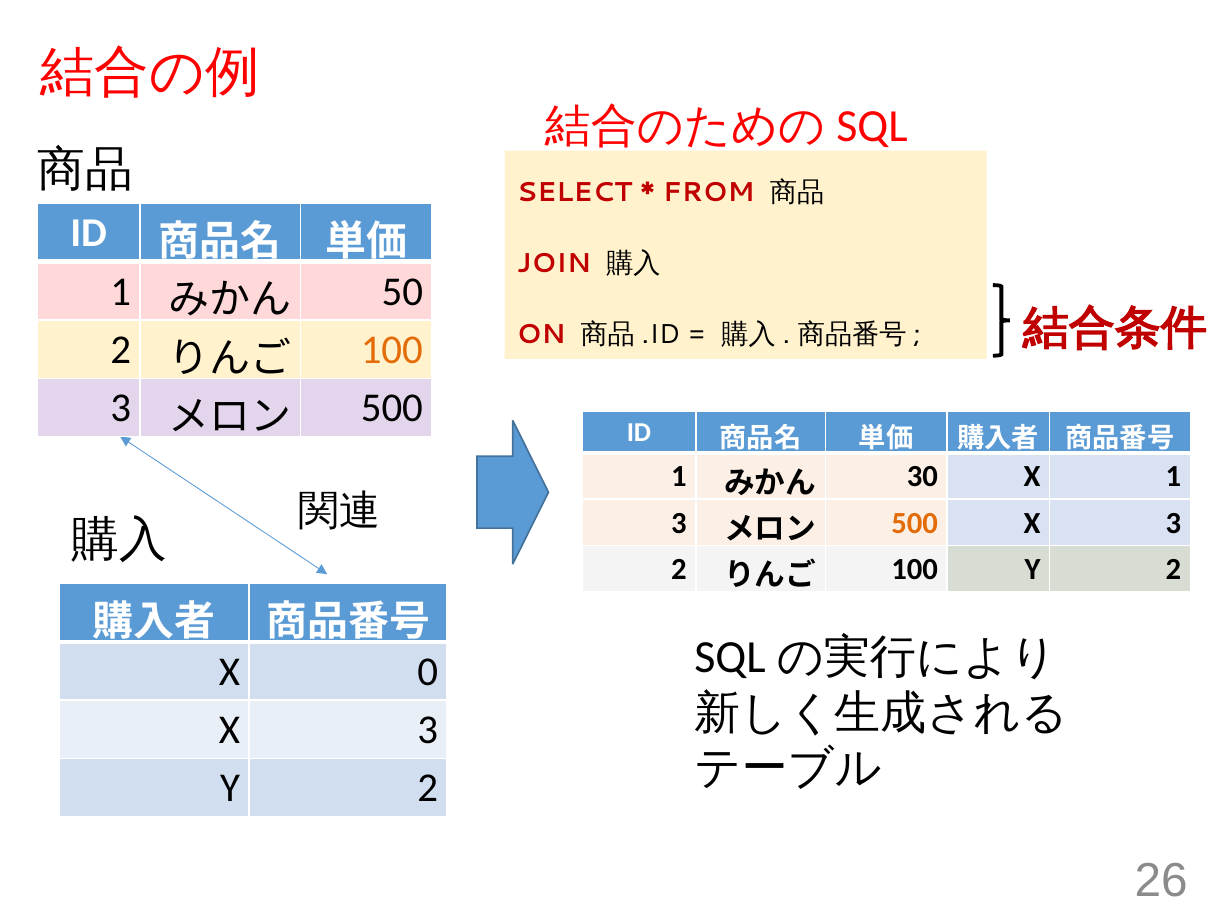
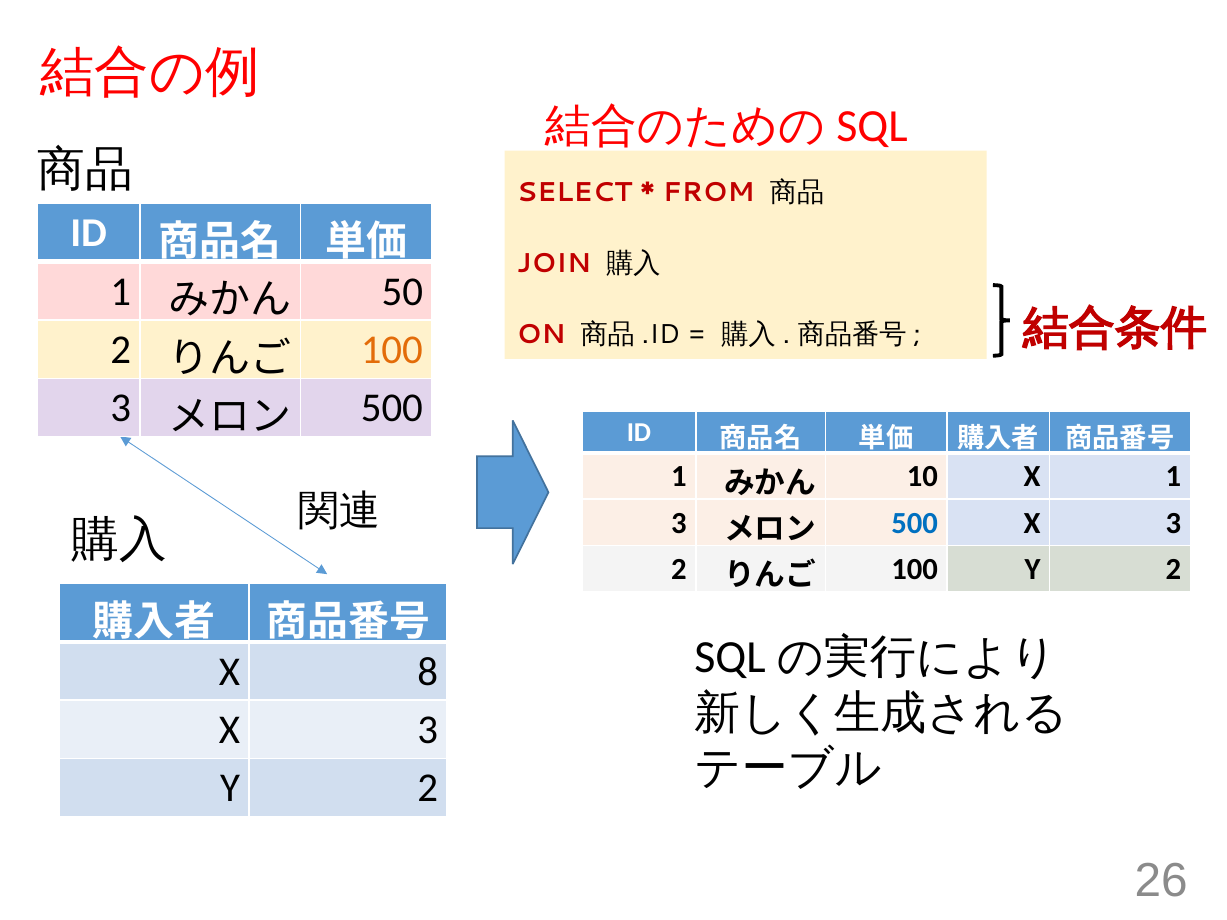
30: 30 -> 10 (922, 477)
500 colour: orange -> blue (915, 523)
0: 0 -> 8 (428, 672)
